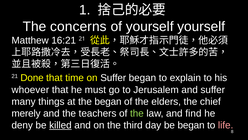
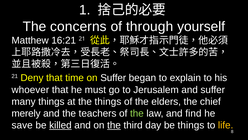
of yourself: yourself -> through (150, 26)
Done: Done -> Deny (32, 78)
the began: began -> things (108, 101)
deny: deny -> save (22, 125)
the underline: none -> present (114, 125)
be began: began -> things (191, 125)
life colour: pink -> yellow (226, 125)
